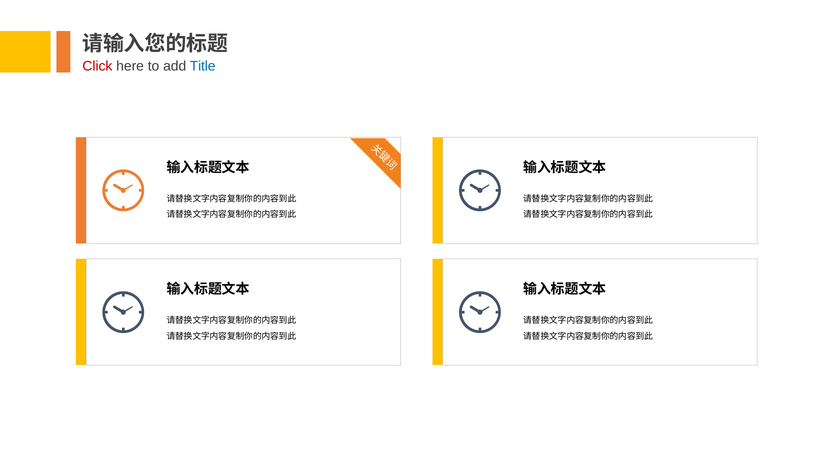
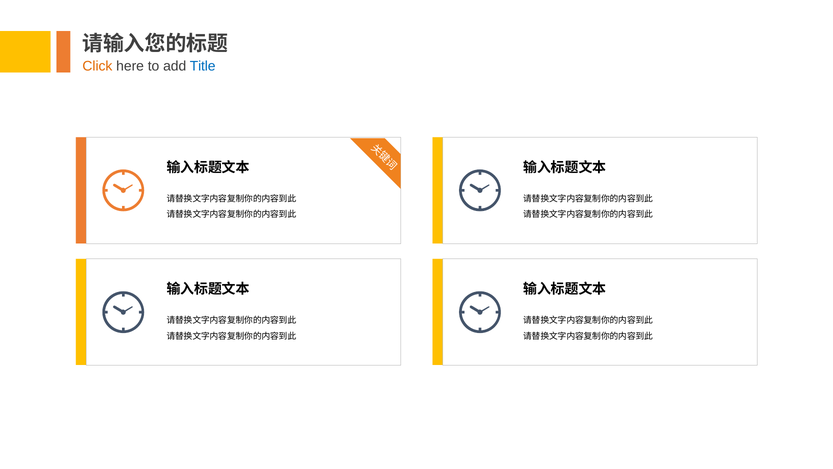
Click colour: red -> orange (97, 66)
